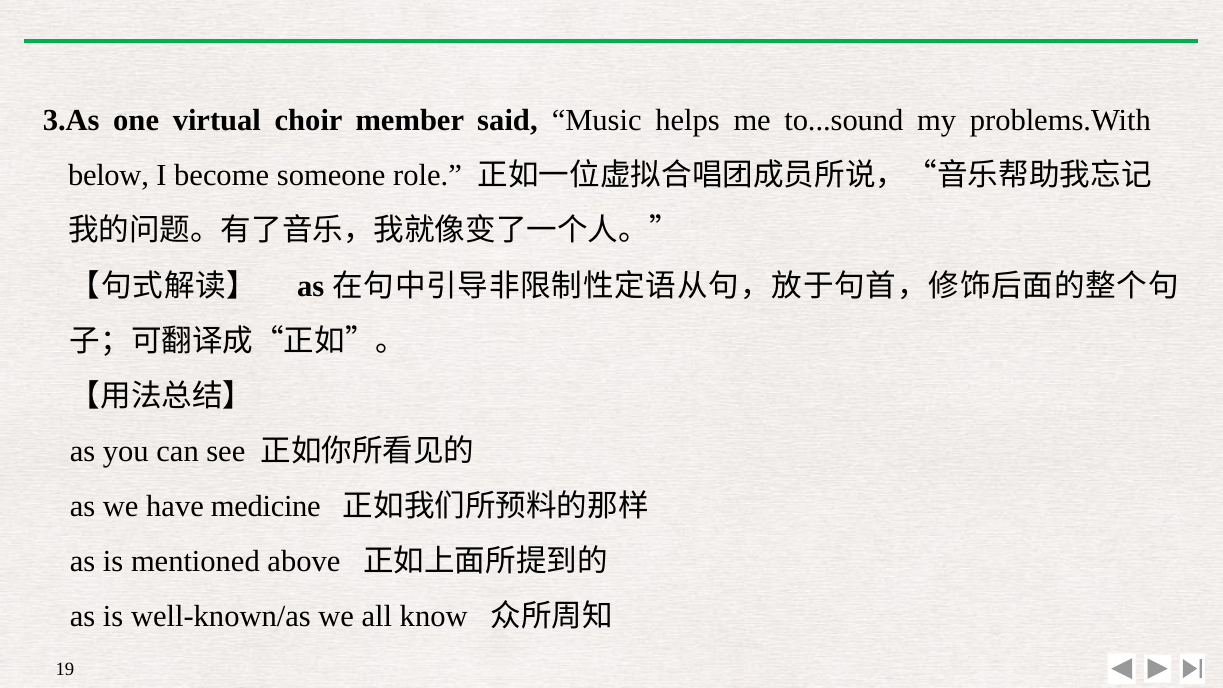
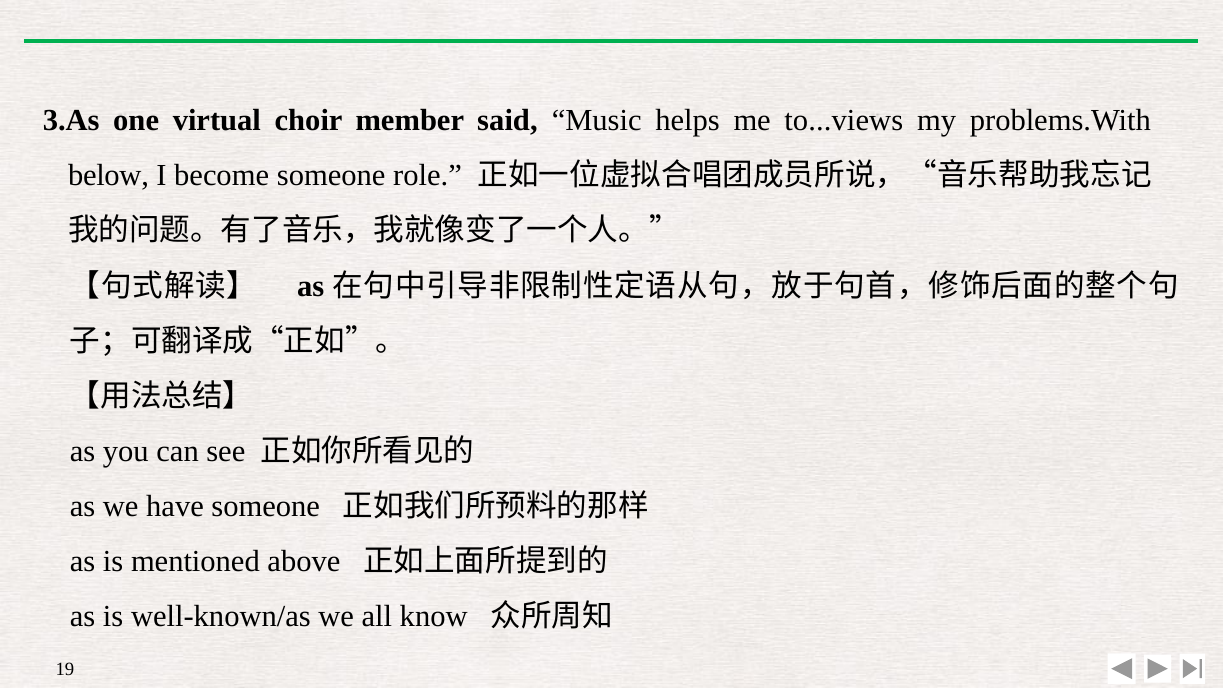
to...sound: to...sound -> to...views (844, 120)
have medicine: medicine -> someone (266, 506)
